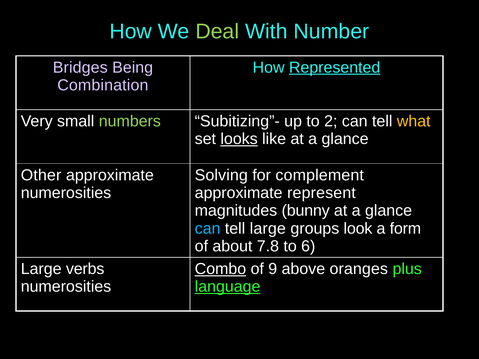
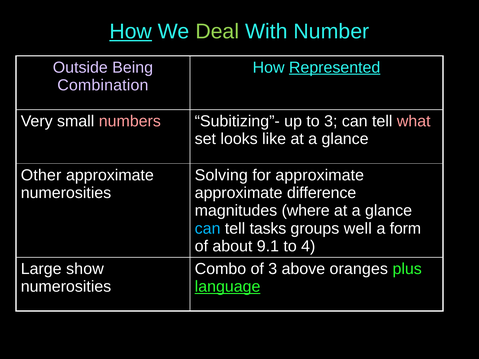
How underline: none -> present (131, 31)
Bridges: Bridges -> Outside (80, 67)
numbers colour: light green -> pink (130, 121)
to 2: 2 -> 3 (331, 121)
what colour: yellow -> pink (414, 121)
looks underline: present -> none (239, 139)
for complement: complement -> approximate (320, 175)
represent: represent -> difference (322, 193)
bunny: bunny -> where (306, 211)
tell large: large -> tasks (268, 229)
look: look -> well (358, 229)
7.8: 7.8 -> 9.1 (268, 246)
6: 6 -> 4 (308, 246)
verbs: verbs -> show (85, 269)
Combo underline: present -> none (220, 269)
of 9: 9 -> 3 (273, 269)
